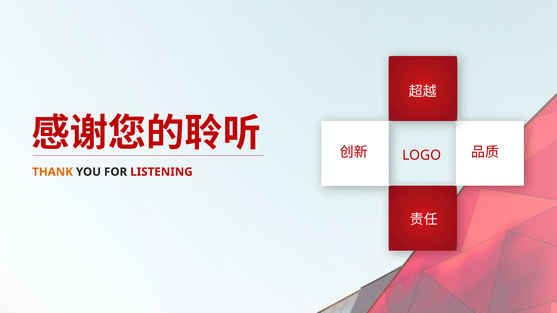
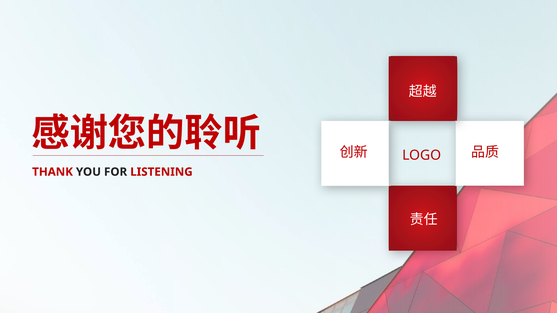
THANK colour: orange -> red (53, 172)
